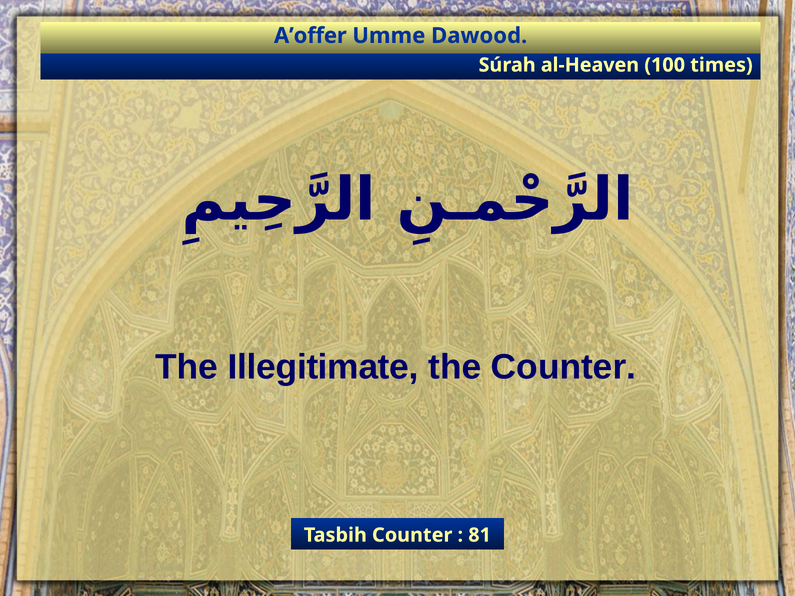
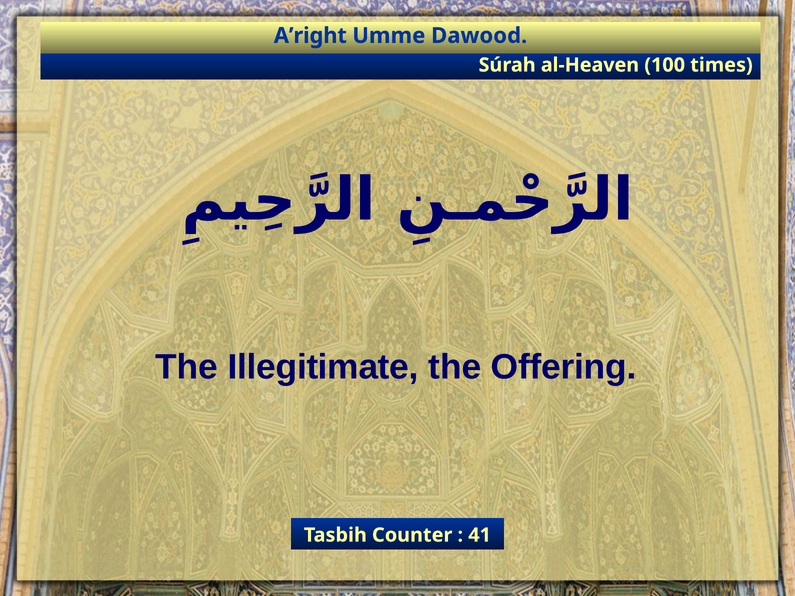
A’offer: A’offer -> A’right (310, 36)
the Counter: Counter -> Offering (564, 367)
81: 81 -> 41 (480, 535)
